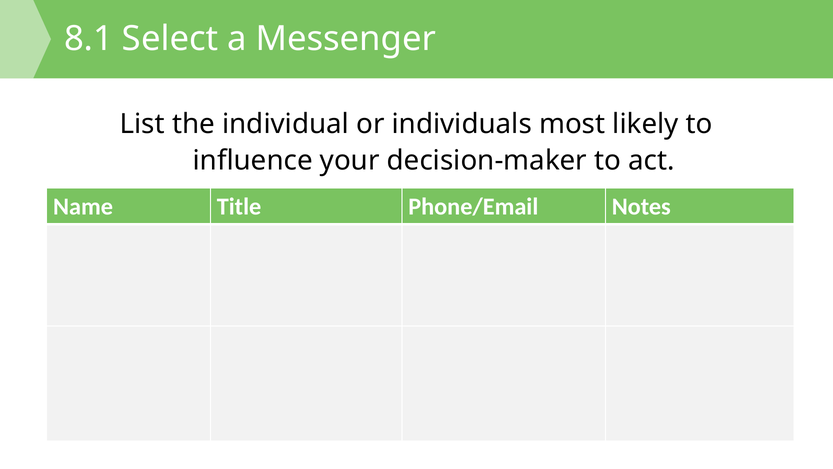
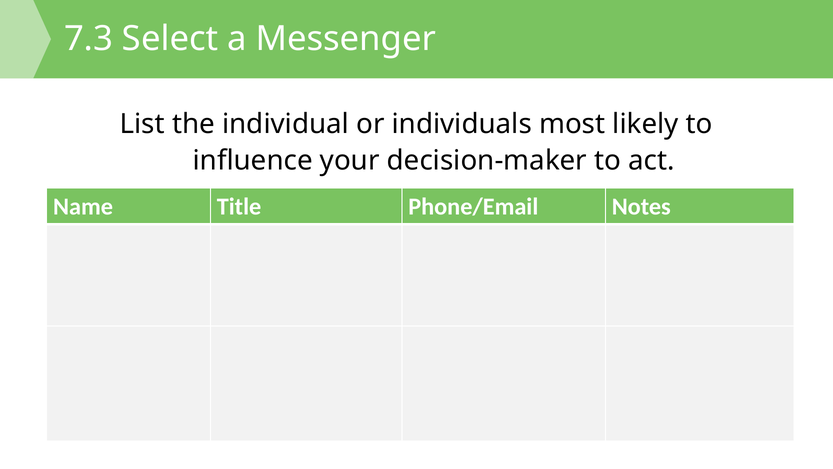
8.1: 8.1 -> 7.3 (89, 39)
